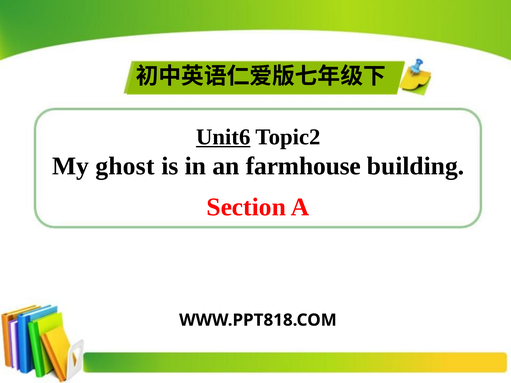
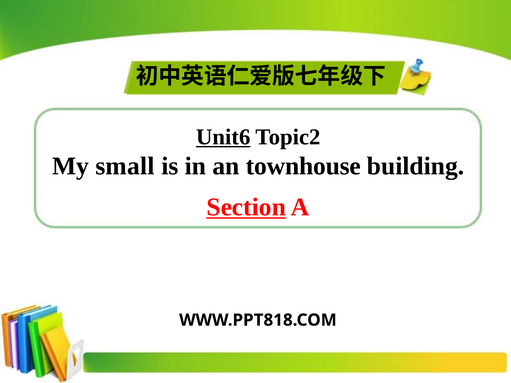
ghost: ghost -> small (125, 166)
farmhouse: farmhouse -> townhouse (303, 166)
Section underline: none -> present (246, 207)
